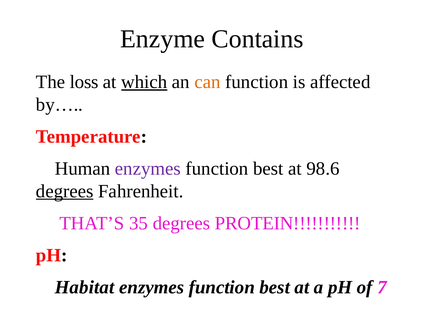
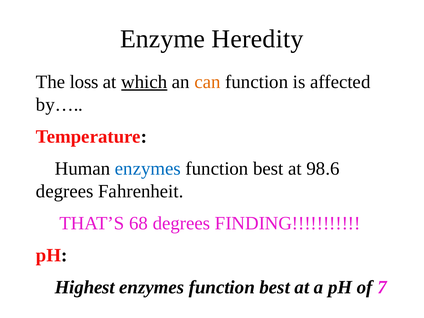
Contains: Contains -> Heredity (257, 39)
enzymes colour: purple -> blue (148, 169)
degrees underline: present -> none (65, 191)
35: 35 -> 68 (139, 223)
PROTEIN: PROTEIN -> FINDING (288, 223)
Habitat: Habitat -> Highest (85, 287)
